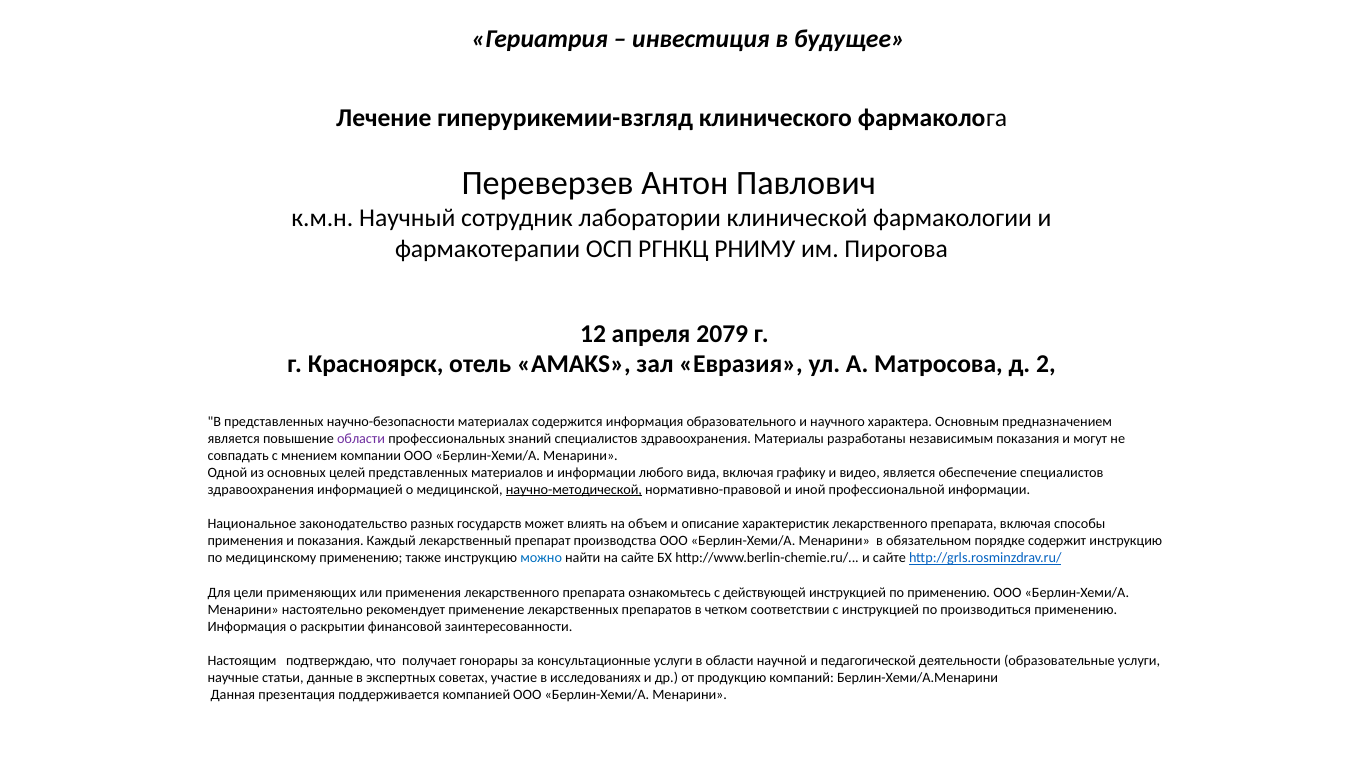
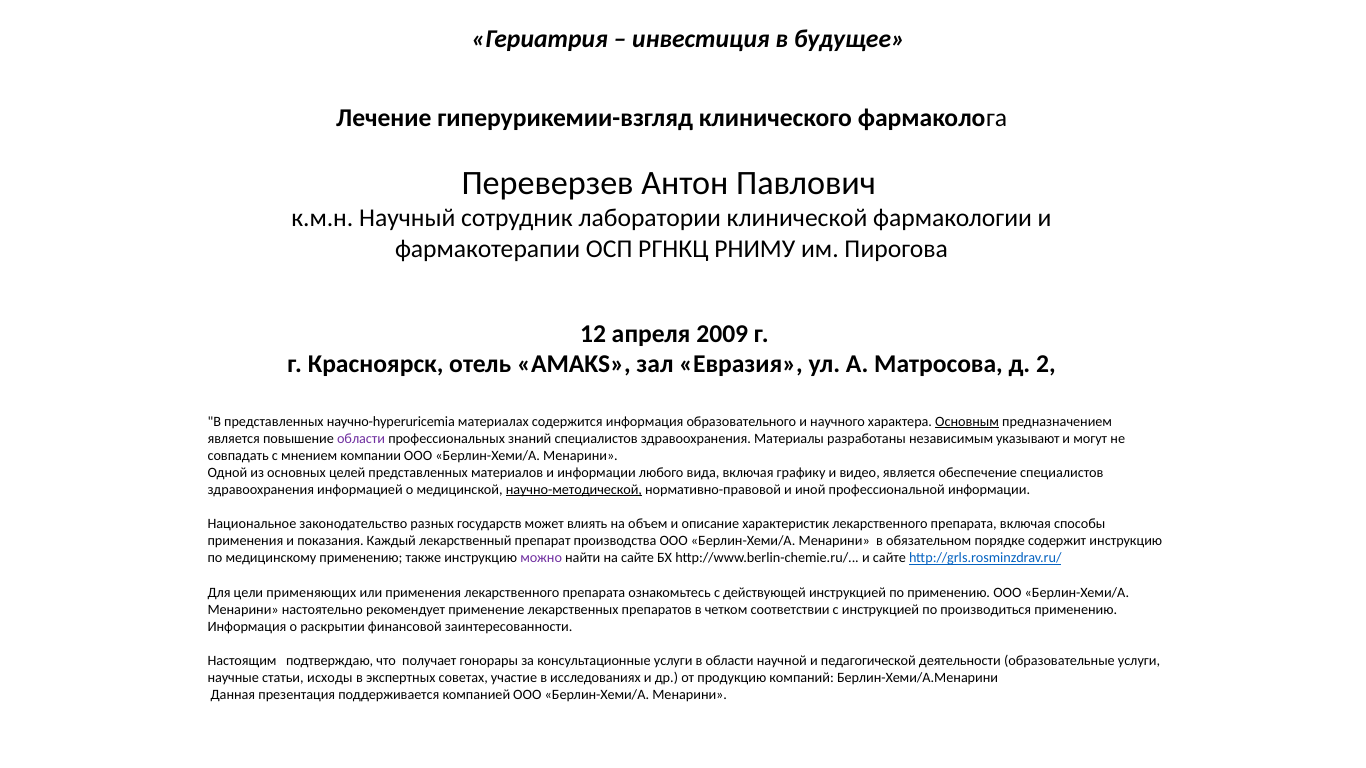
2079: 2079 -> 2009 (722, 334)
научно-безопасности: научно-безопасности -> научно-hyperuricemia (391, 422)
Основным underline: none -> present (967, 422)
независимым показания: показания -> указывают (1028, 439)
можно colour: blue -> purple (541, 558)
данные: данные -> исходы (330, 678)
